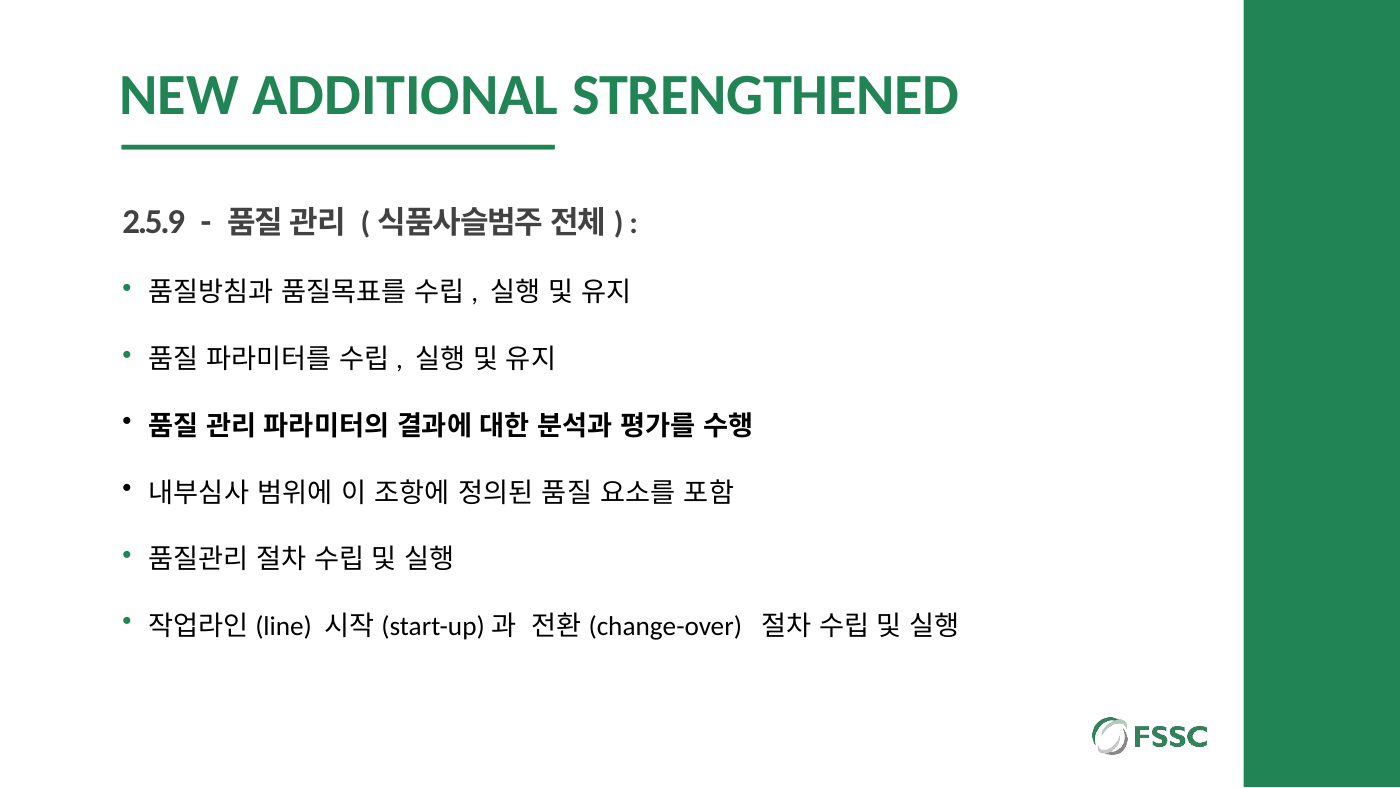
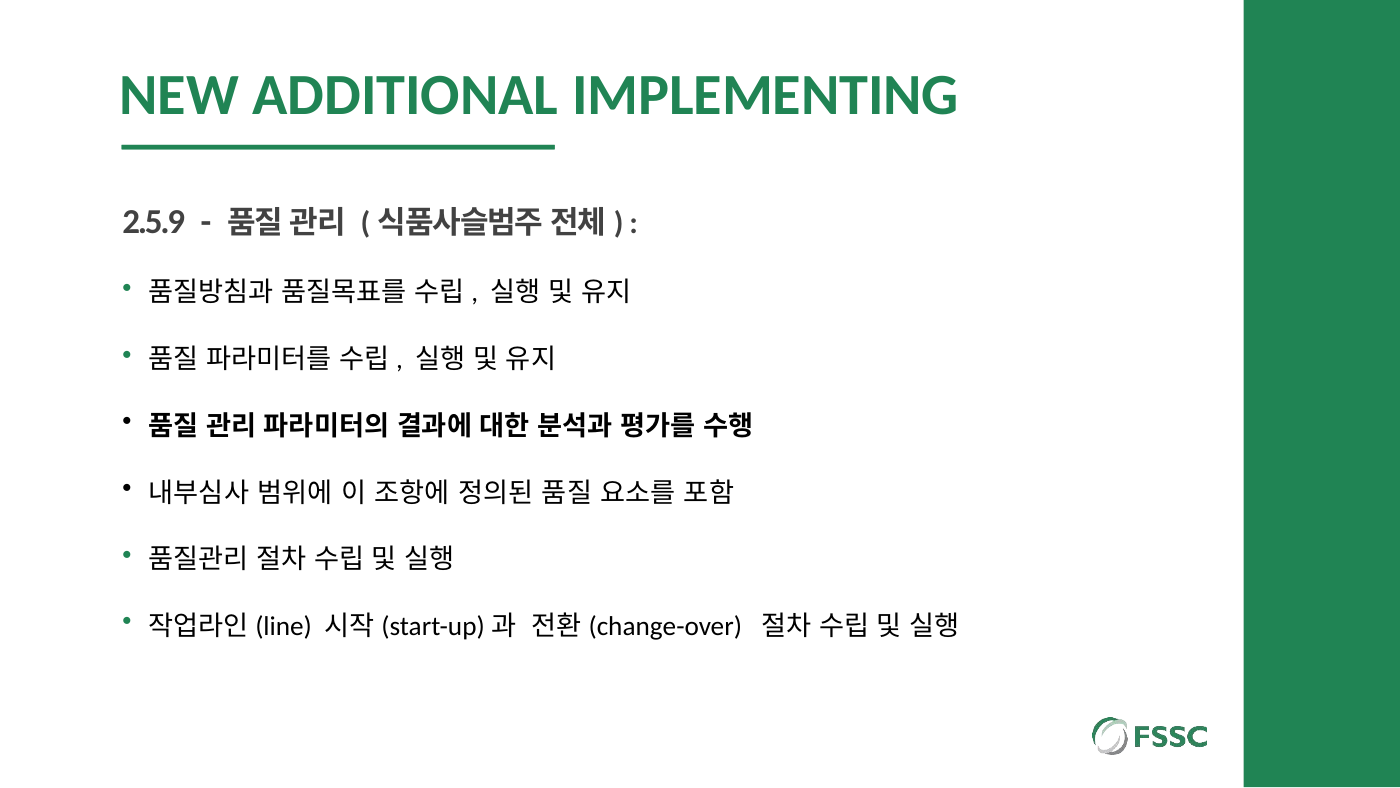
STRENGTHENED: STRENGTHENED -> IMPLEMENTING (766, 95)
